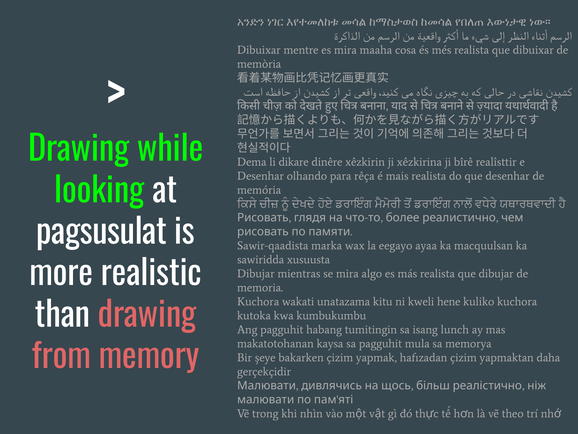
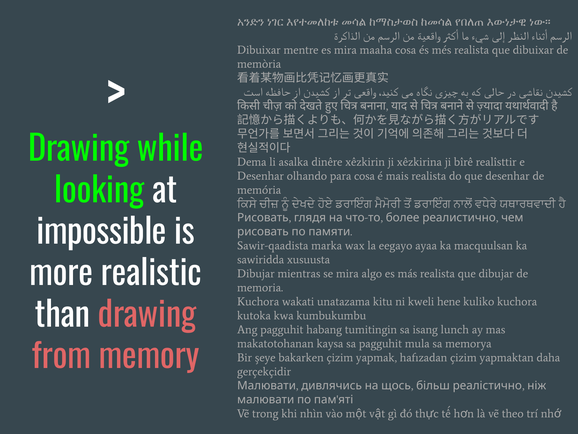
dikare: dikare -> asalka (294, 162)
para rêça: rêça -> cosa (364, 176)
pagsusulat: pagsusulat -> impossible (101, 232)
